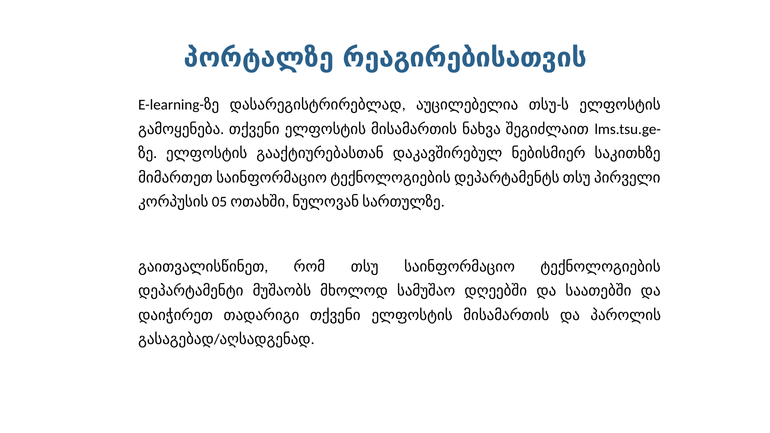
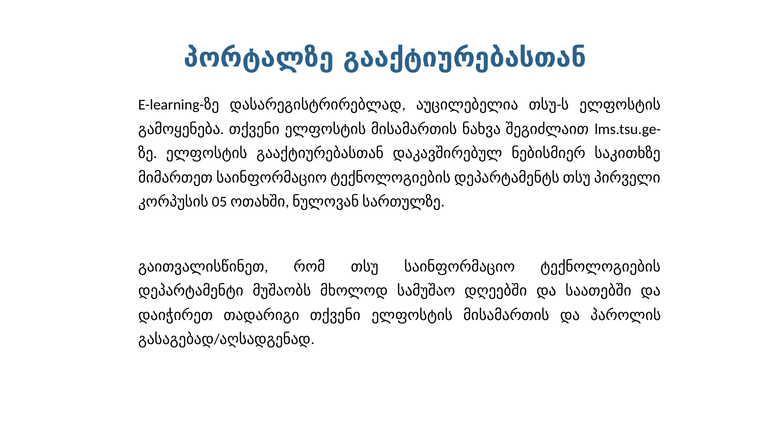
პორტალზე რეაგირებისათვის: რეაგირებისათვის -> გააქტიურებასთან (465, 58)
